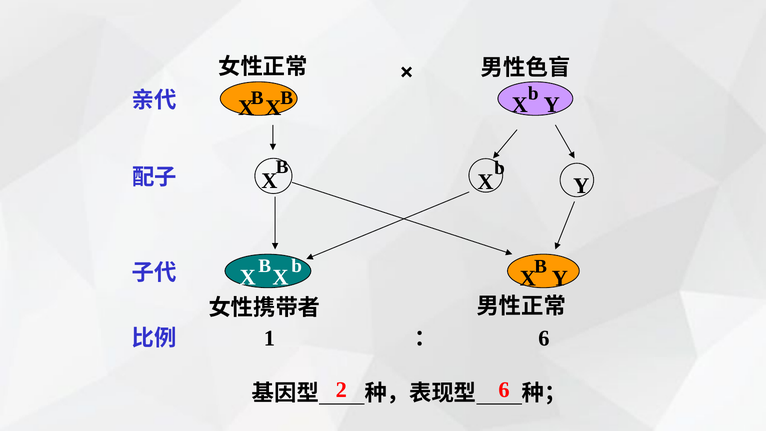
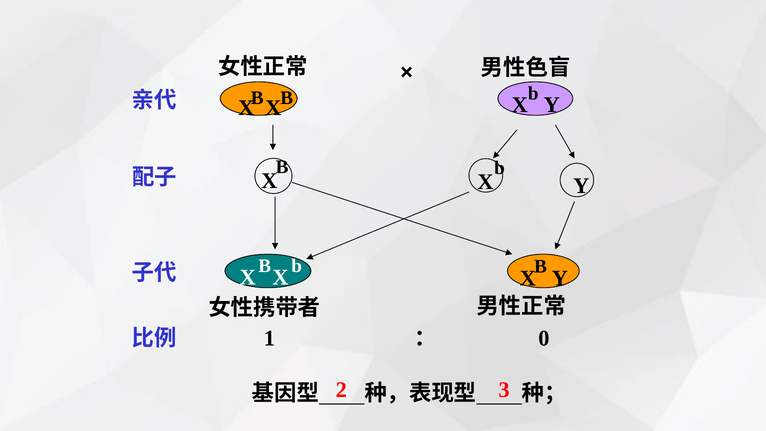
6: 6 -> 0 (544, 338)
2 6: 6 -> 3 (504, 390)
